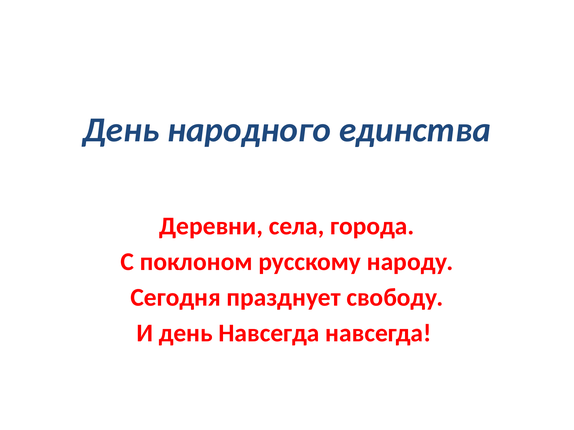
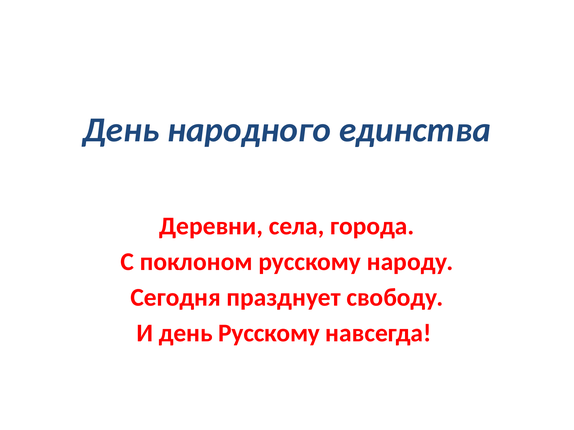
день Навсегда: Навсегда -> Русскому (269, 333)
